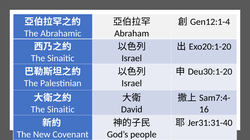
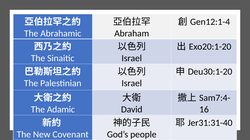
Sinaitic: Sinaitic -> Adamic (61, 110)
